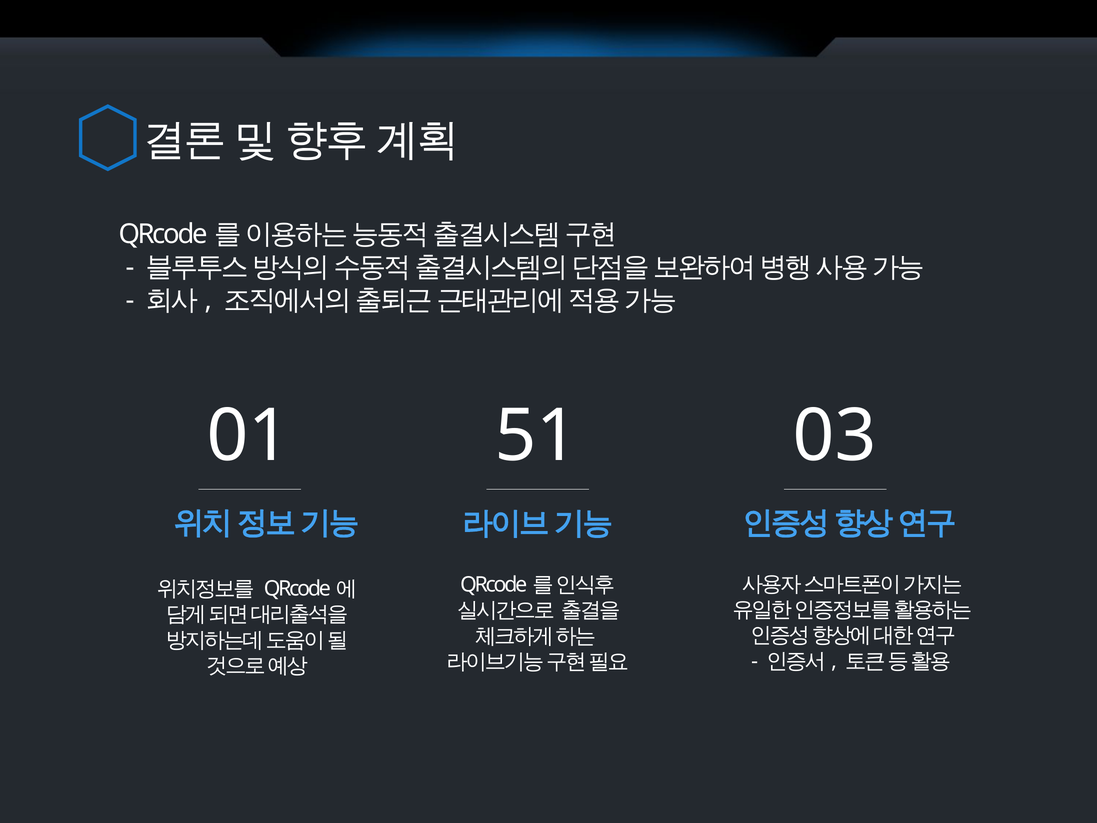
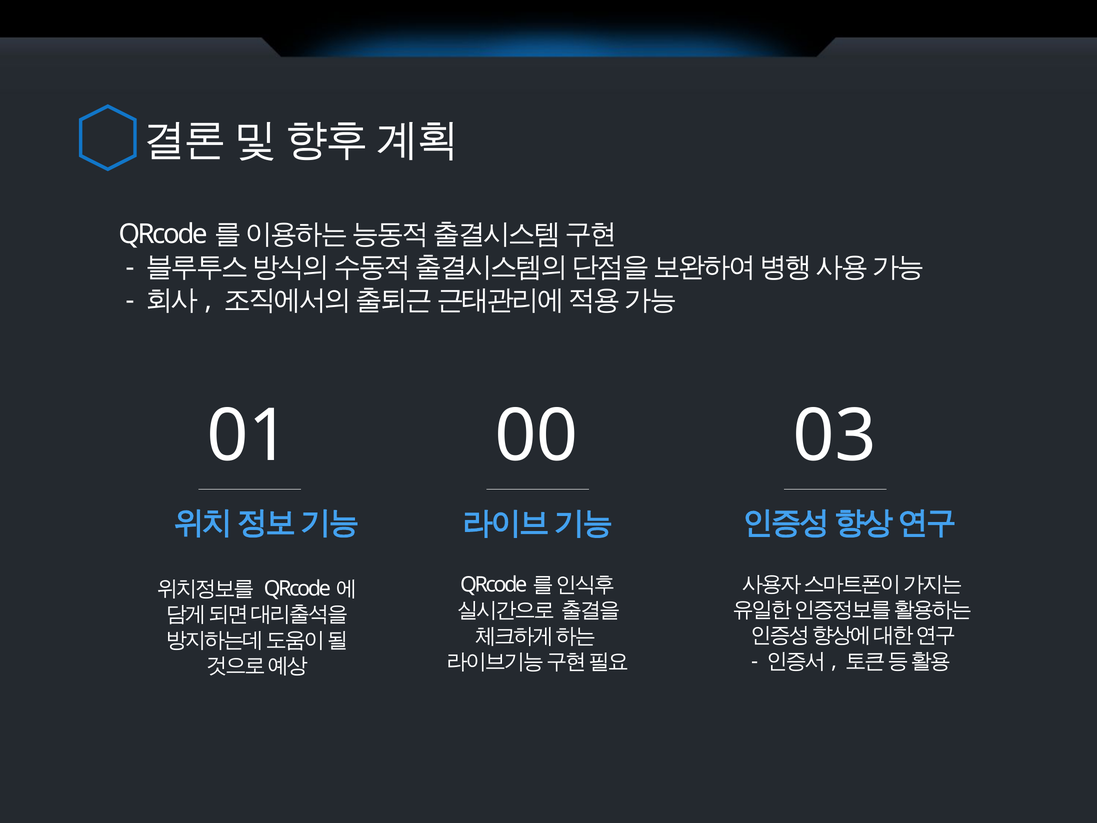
51: 51 -> 00 (536, 436)
